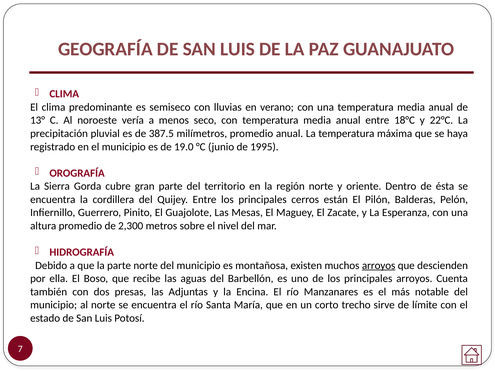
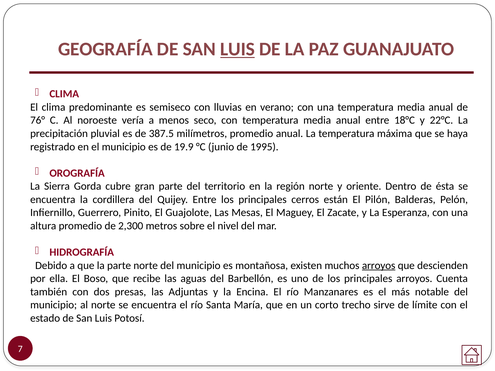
LUIS underline: none -> present (238, 49)
13°: 13° -> 76° (38, 120)
19.0: 19.0 -> 19.9 (184, 147)
